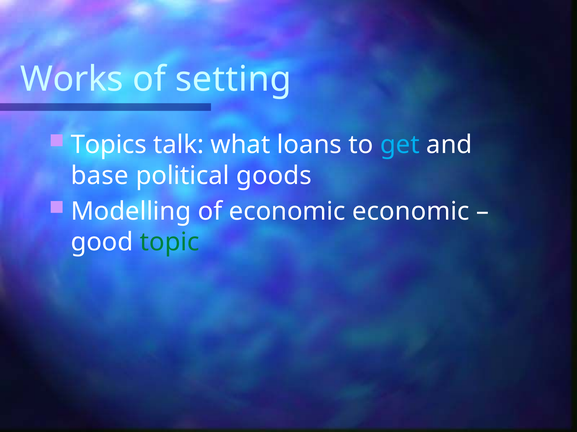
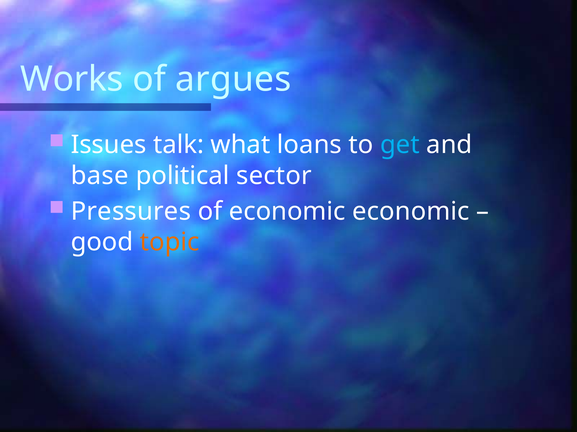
setting: setting -> argues (233, 79)
Topics: Topics -> Issues (109, 145)
goods: goods -> sector (274, 176)
Modelling: Modelling -> Pressures (131, 212)
topic colour: green -> orange (170, 243)
